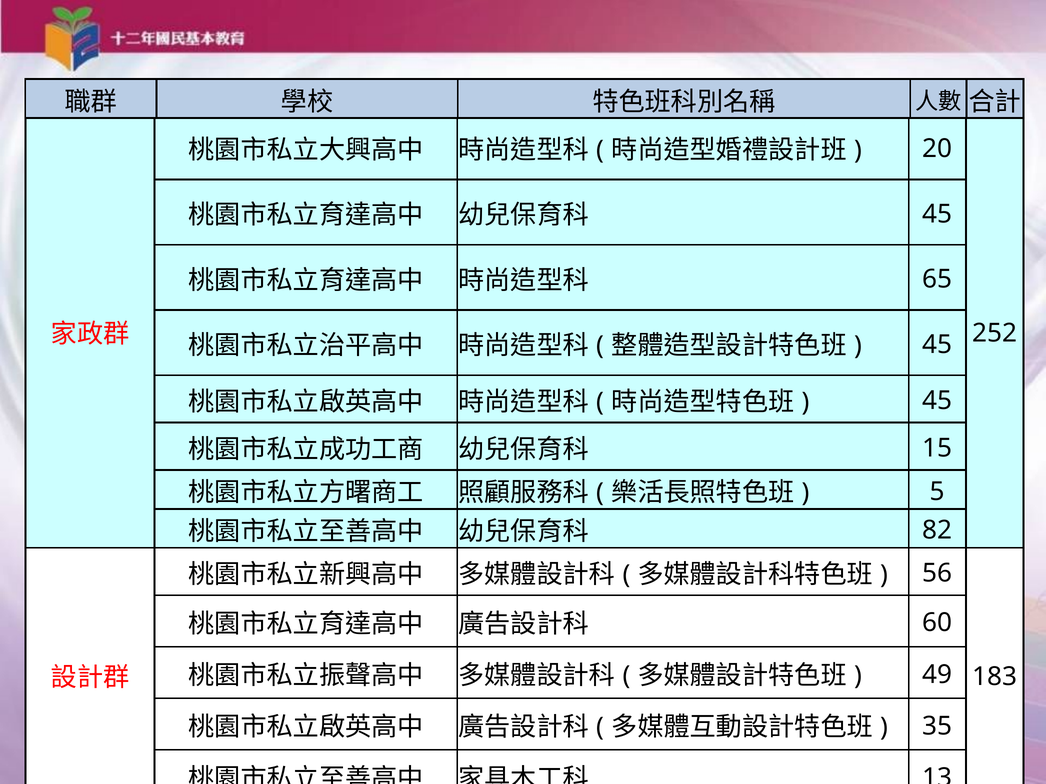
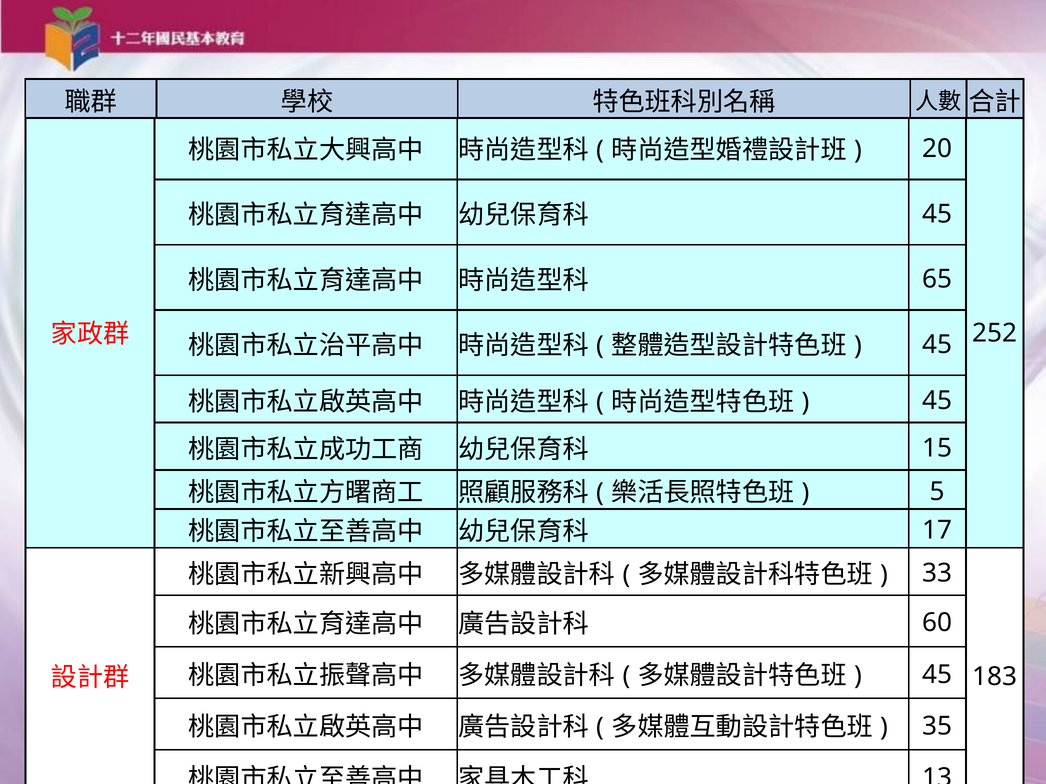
82: 82 -> 17 (937, 531)
56: 56 -> 33 (937, 574)
49: 49 -> 45 (937, 675)
